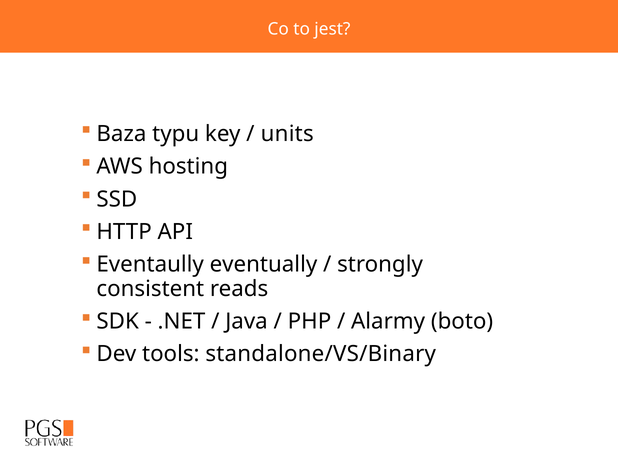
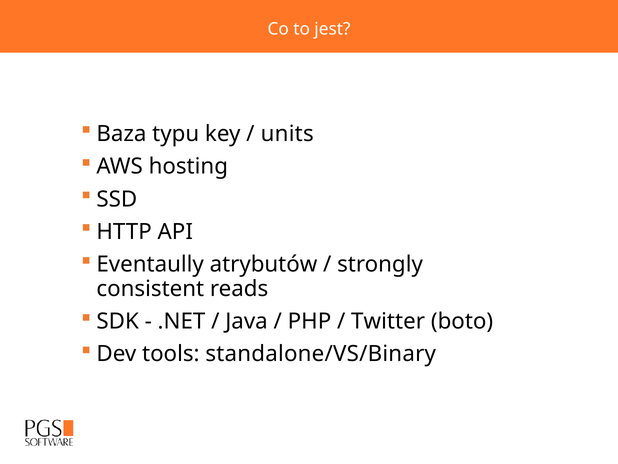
eventually: eventually -> atrybutów (263, 264)
Alarmy: Alarmy -> Twitter (388, 321)
